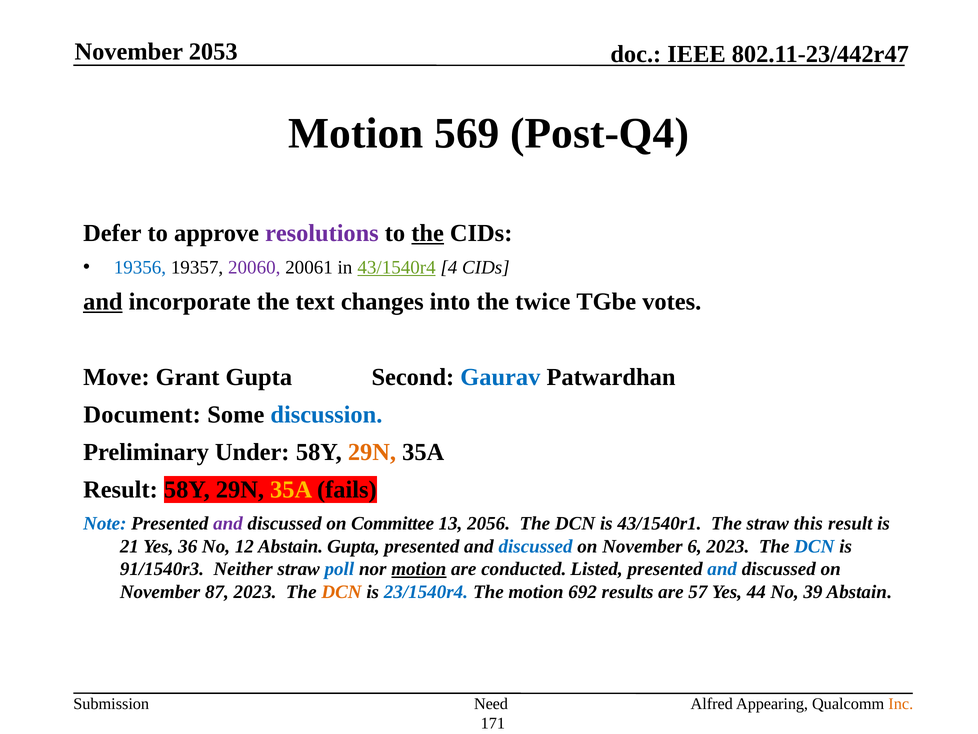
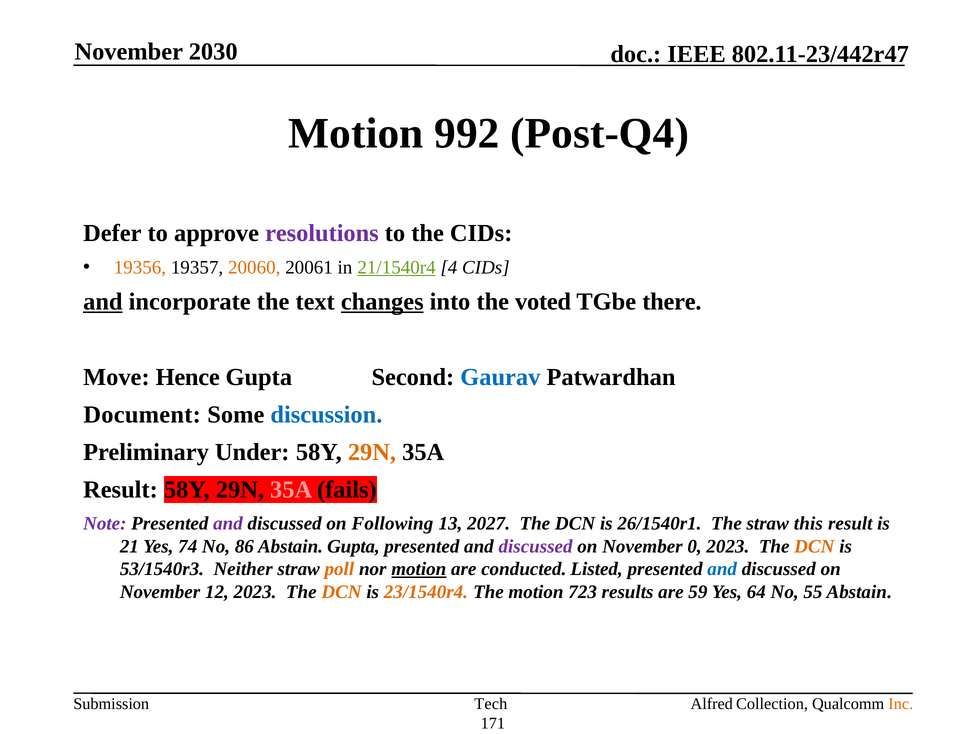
2053: 2053 -> 2030 (213, 52)
569: 569 -> 992 (467, 133)
the underline: present -> none (428, 233)
19356 colour: blue -> orange (140, 267)
20060 colour: purple -> orange (254, 267)
43/1540r4: 43/1540r4 -> 21/1540r4 (397, 267)
changes underline: none -> present (382, 302)
twice: twice -> voted (543, 302)
votes: votes -> there (672, 302)
Grant: Grant -> Hence (188, 377)
35A colour: yellow -> pink (291, 489)
Note colour: blue -> purple (105, 523)
Committee: Committee -> Following (392, 523)
2056: 2056 -> 2027 (489, 523)
43/1540r1: 43/1540r1 -> 26/1540r1 (659, 523)
36: 36 -> 74 (188, 546)
12: 12 -> 86 (244, 546)
discussed colour: blue -> purple (536, 546)
6: 6 -> 0 (695, 546)
DCN colour: blue -> orange (814, 546)
91/1540r3: 91/1540r3 -> 53/1540r3 (162, 569)
poll colour: blue -> orange (339, 569)
87: 87 -> 12 (217, 592)
23/1540r4 colour: blue -> orange (426, 592)
692: 692 -> 723 (583, 592)
57: 57 -> 59 (698, 592)
44: 44 -> 64 (756, 592)
39: 39 -> 55 (813, 592)
Need: Need -> Tech (491, 703)
Appearing: Appearing -> Collection (772, 703)
